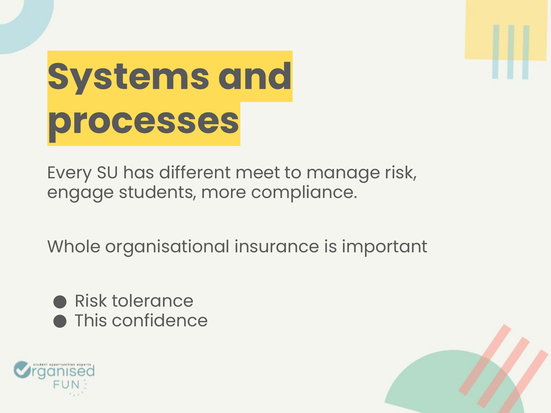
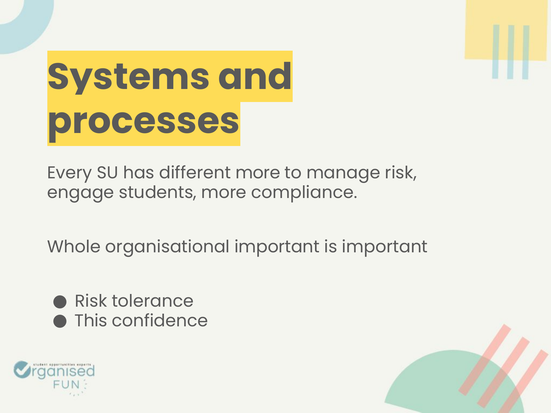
different meet: meet -> more (258, 173)
organisational insurance: insurance -> important (277, 247)
